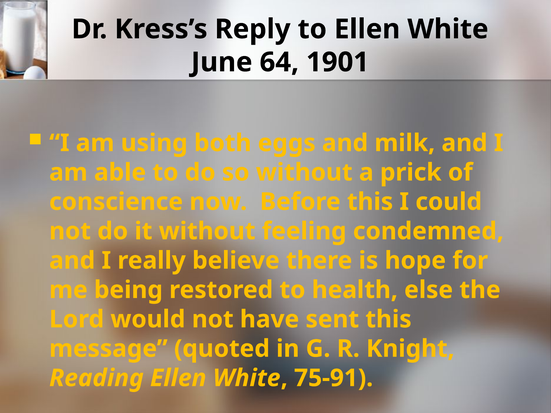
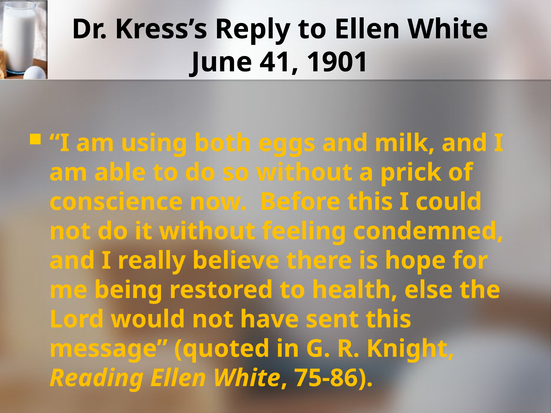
64: 64 -> 41 (279, 62)
75-91: 75-91 -> 75-86 (334, 378)
